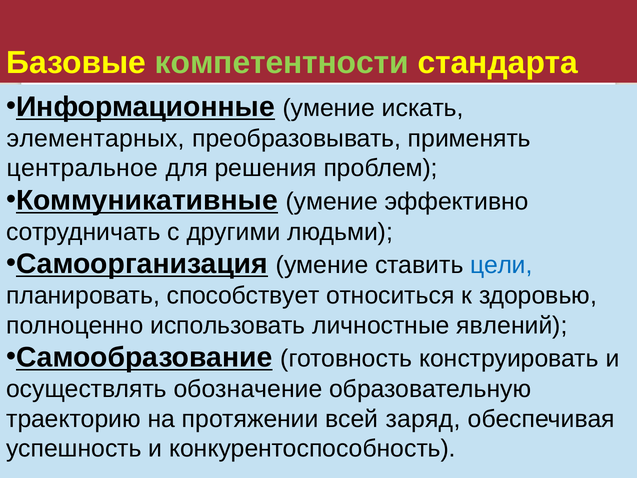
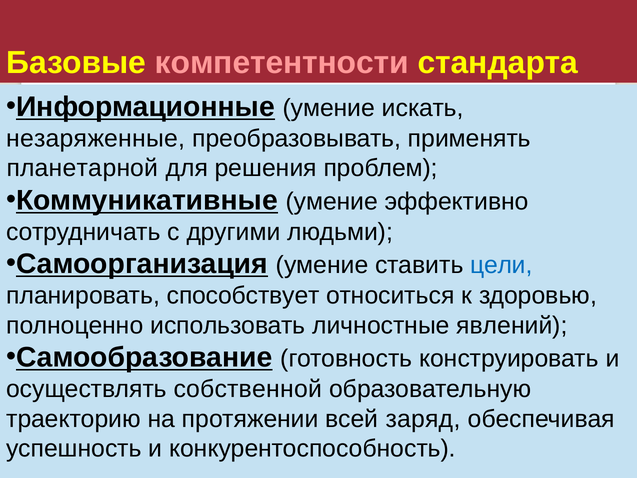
компетентности colour: light green -> pink (282, 63)
элементарных: элементарных -> незаряженные (96, 138)
центральное: центральное -> планетарной (82, 168)
обозначение: обозначение -> собственной (248, 389)
